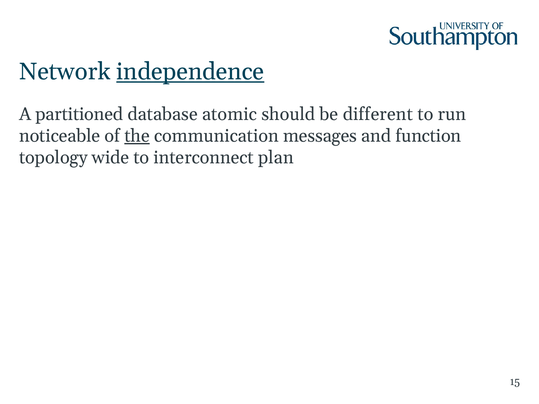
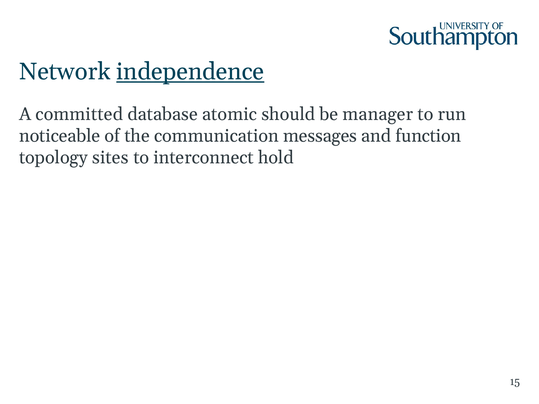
partitioned: partitioned -> committed (79, 114)
different: different -> manager (378, 114)
the underline: present -> none (137, 136)
wide: wide -> sites (110, 158)
plan: plan -> hold (276, 158)
